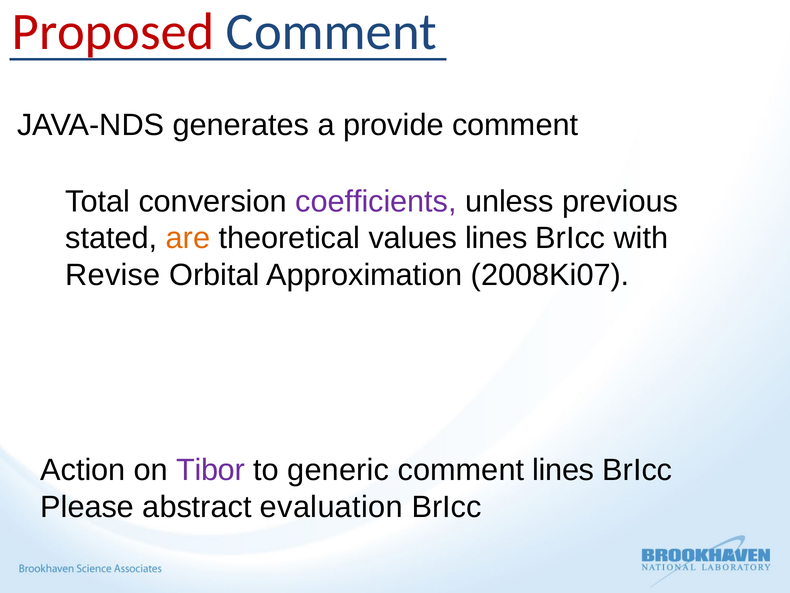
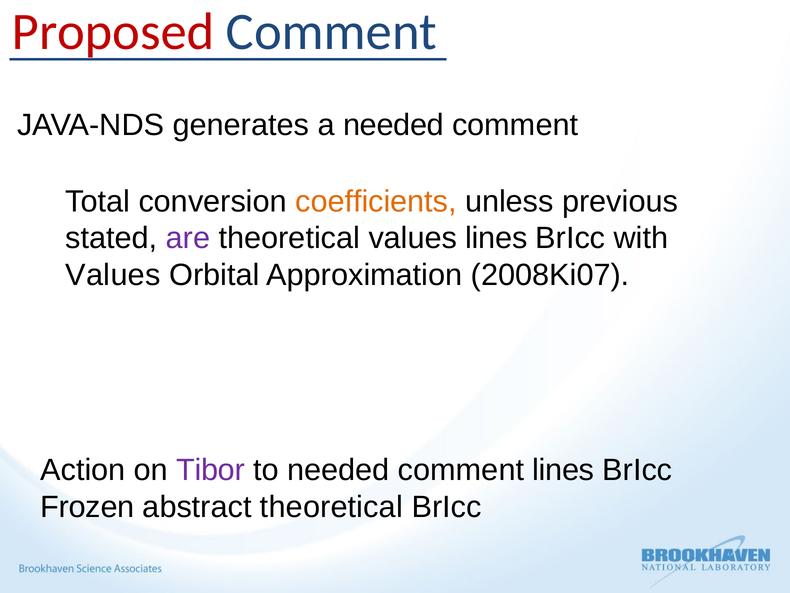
a provide: provide -> needed (394, 125)
coefficients colour: purple -> orange (376, 201)
are colour: orange -> purple (188, 238)
Revise: Revise -> Values (113, 275)
to generic: generic -> needed (338, 470)
Please: Please -> Frozen (87, 507)
abstract evaluation: evaluation -> theoretical (331, 507)
